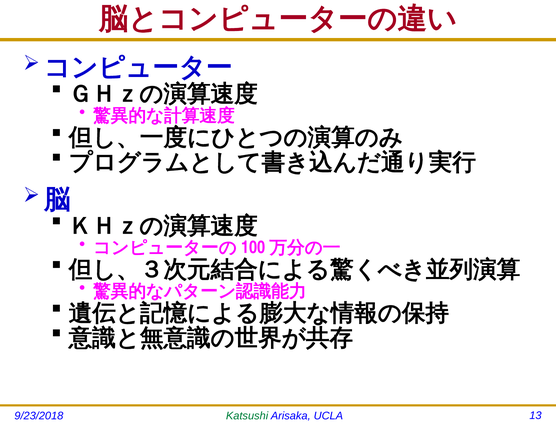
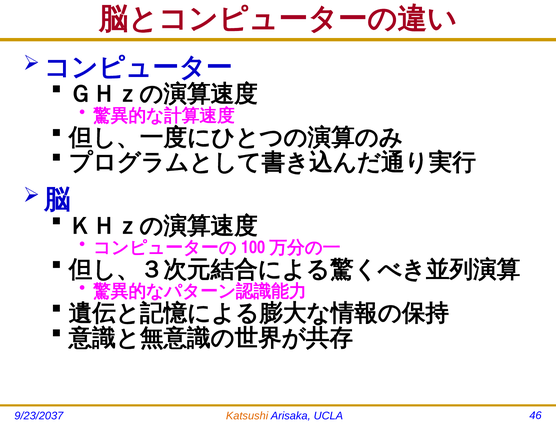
9/23/2018: 9/23/2018 -> 9/23/2037 (39, 417)
Katsushi colour: green -> orange (247, 417)
13: 13 -> 46 (535, 416)
